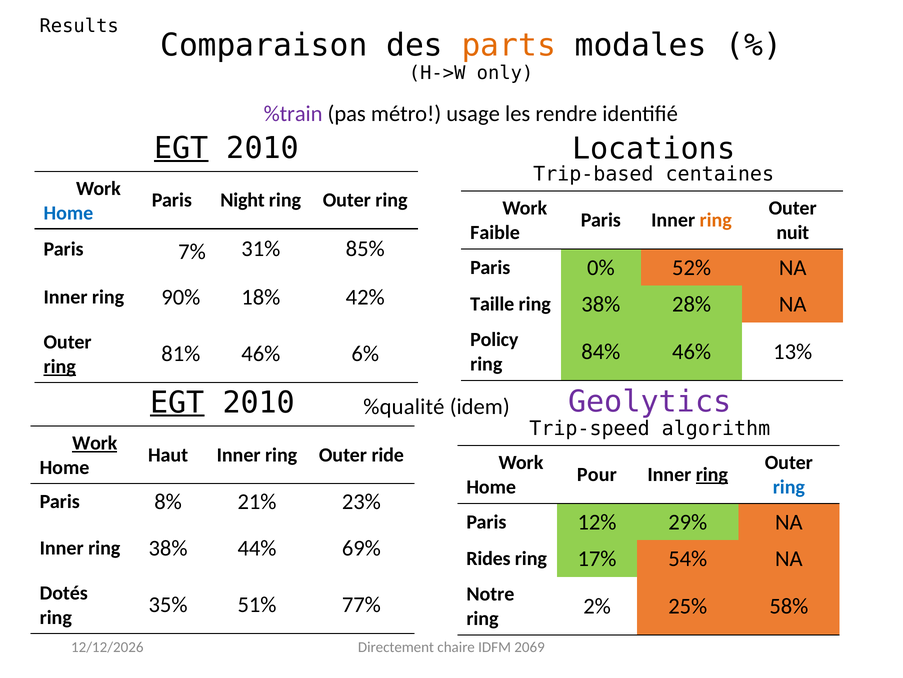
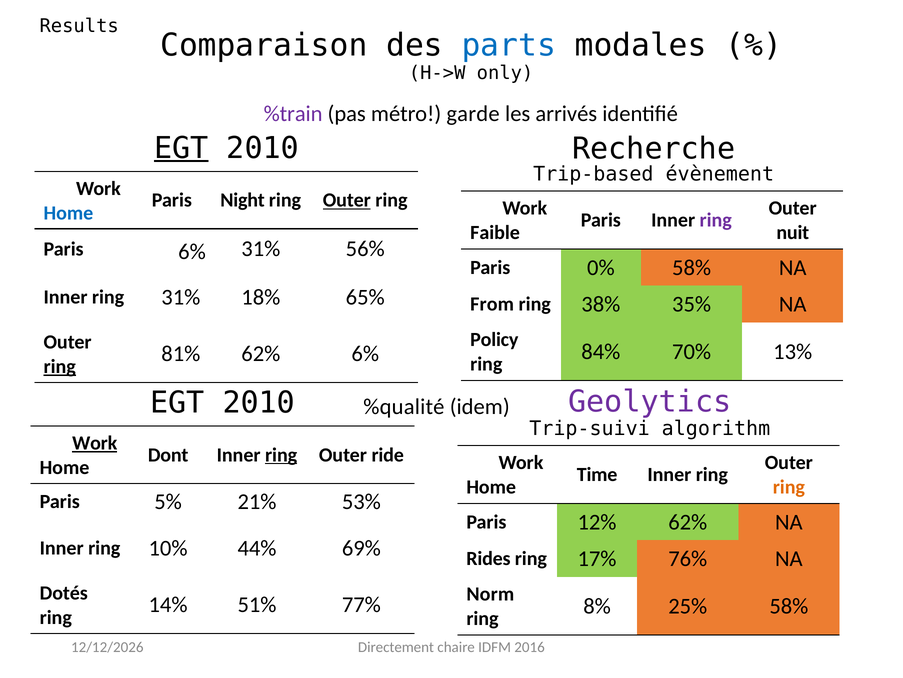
parts colour: orange -> blue (509, 46)
usage: usage -> garde (473, 114)
rendre: rendre -> arrivés (566, 114)
Locations: Locations -> Recherche (654, 148)
centaines: centaines -> évènement (720, 174)
Outer underline: none -> present (347, 200)
ring colour: orange -> purple (716, 220)
Paris 7%: 7% -> 6% (192, 252)
85%: 85% -> 56% (365, 249)
0% 52%: 52% -> 58% (692, 267)
ring 90%: 90% -> 31% (181, 297)
42%: 42% -> 65% (365, 297)
Taille: Taille -> From (492, 304)
28%: 28% -> 35% (692, 304)
84% 46%: 46% -> 70% (692, 351)
81% 46%: 46% -> 62% (261, 354)
EGT underline: present -> none (177, 402)
Trip-speed: Trip-speed -> Trip-suivi (590, 428)
Haut: Haut -> Dont (168, 454)
ring underline: none -> present (281, 454)
Pour: Pour -> Time (597, 474)
ring underline: present -> none (712, 474)
ring colour: blue -> orange (789, 486)
8%: 8% -> 5% (168, 501)
23%: 23% -> 53% (361, 501)
12% 29%: 29% -> 62% (688, 522)
Inner ring 38%: 38% -> 10% (168, 547)
54%: 54% -> 76% (688, 558)
Notre: Notre -> Norm (490, 593)
35%: 35% -> 14% (168, 604)
2%: 2% -> 8% (597, 606)
2069: 2069 -> 2016 (530, 647)
